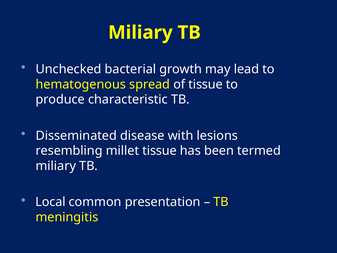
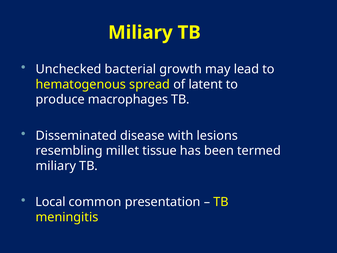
of tissue: tissue -> latent (206, 84)
characteristic: characteristic -> macrophages (128, 99)
